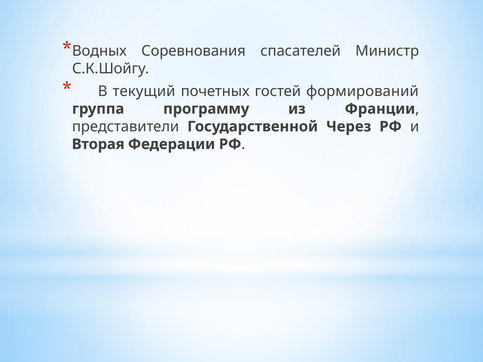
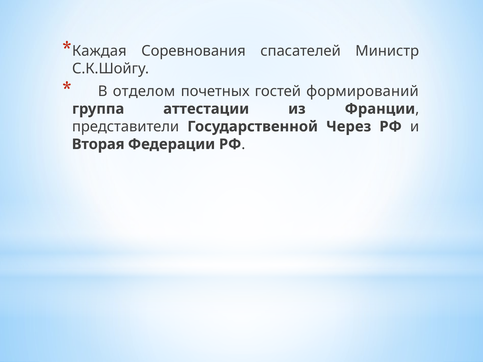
Водных: Водных -> Каждая (99, 51)
текущий: текущий -> отделом (144, 91)
программу: программу -> аттестации (206, 109)
